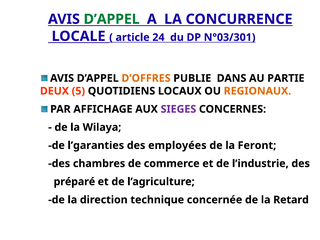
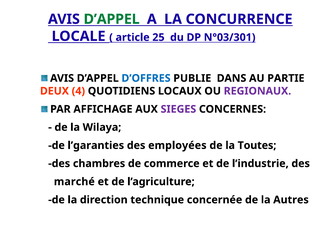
24: 24 -> 25 (158, 37)
D’OFFRES colour: orange -> blue (146, 78)
5: 5 -> 4 (78, 91)
REGIONAUX colour: orange -> purple (257, 91)
Feront: Feront -> Toutes (257, 145)
préparé: préparé -> marché (74, 182)
Retard: Retard -> Autres (291, 200)
